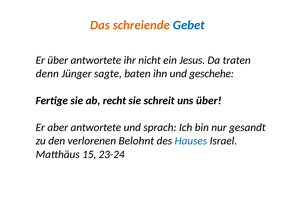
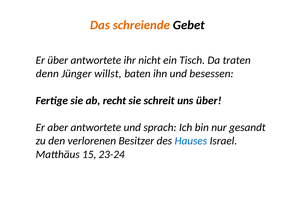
Gebet colour: blue -> black (189, 25)
Jesus: Jesus -> Tisch (192, 60)
sagte: sagte -> willst (108, 74)
geschehe: geschehe -> besessen (211, 74)
Belohnt: Belohnt -> Besitzer (136, 141)
